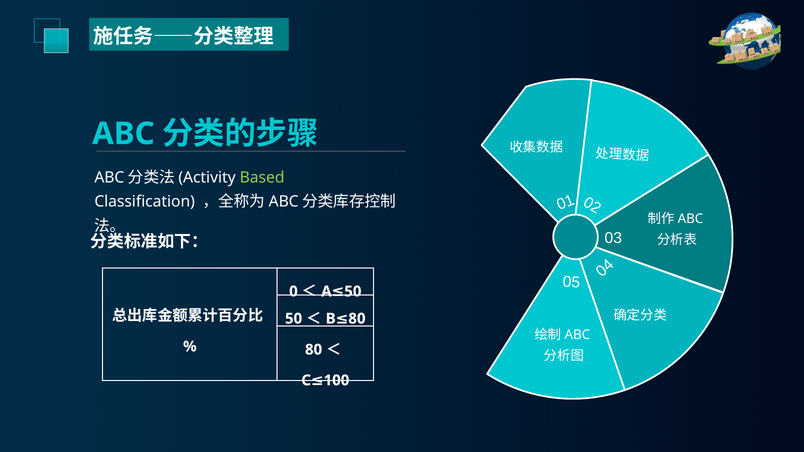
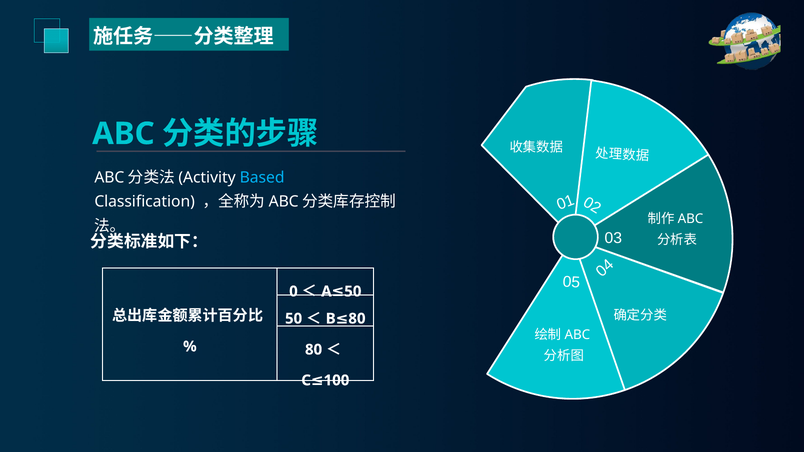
Based colour: light green -> light blue (262, 178)
